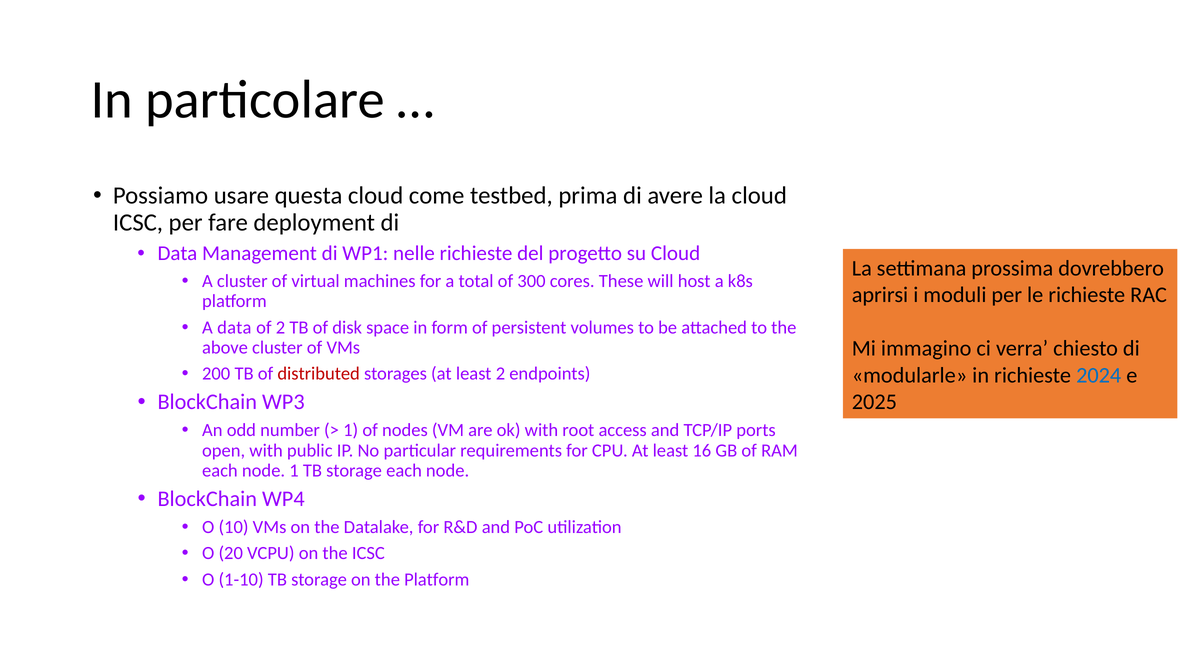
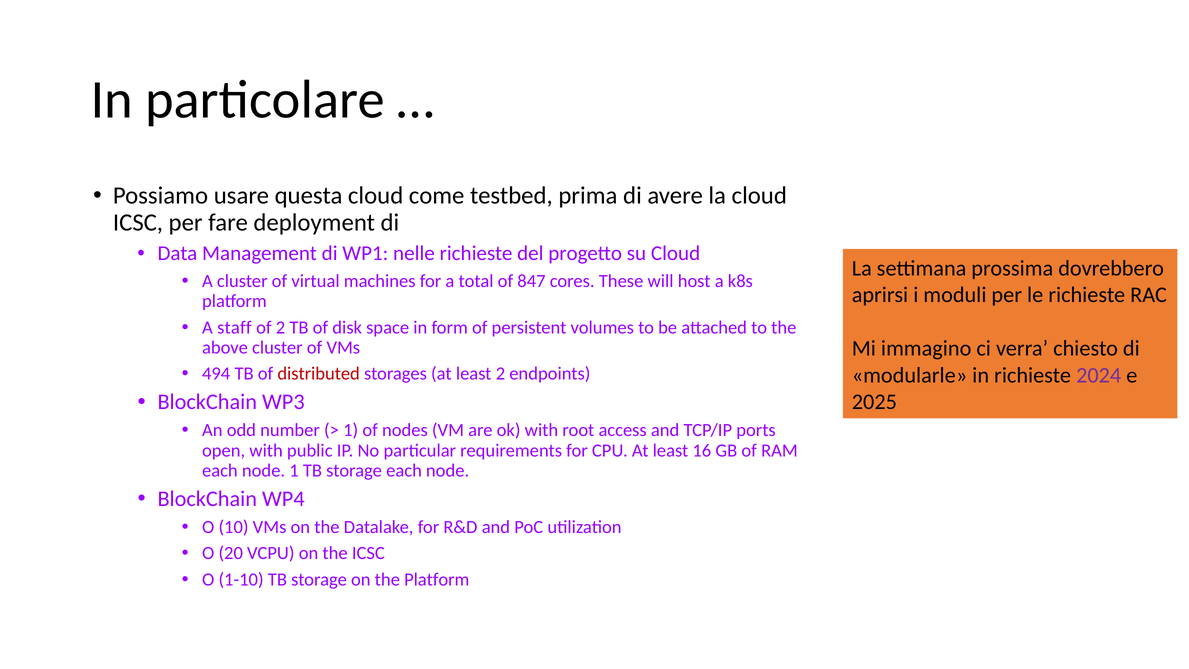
300: 300 -> 847 (531, 281)
A data: data -> staff (234, 327)
200: 200 -> 494 (216, 374)
2024 colour: blue -> purple (1099, 375)
